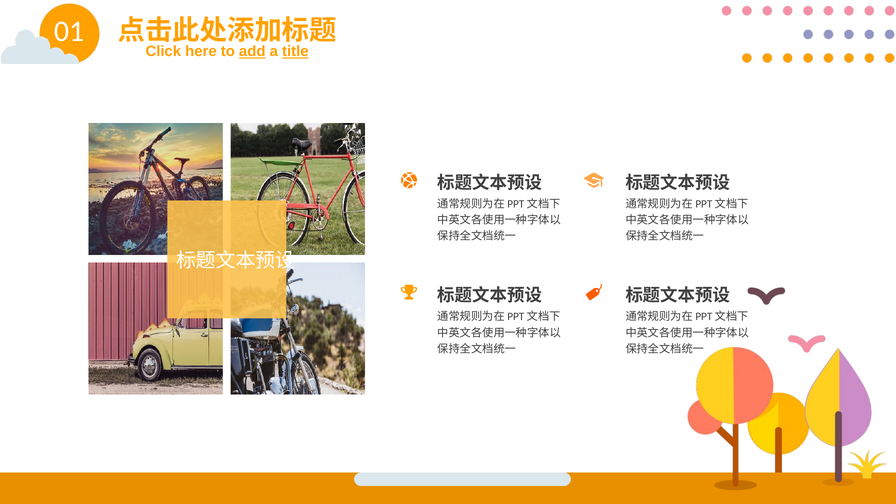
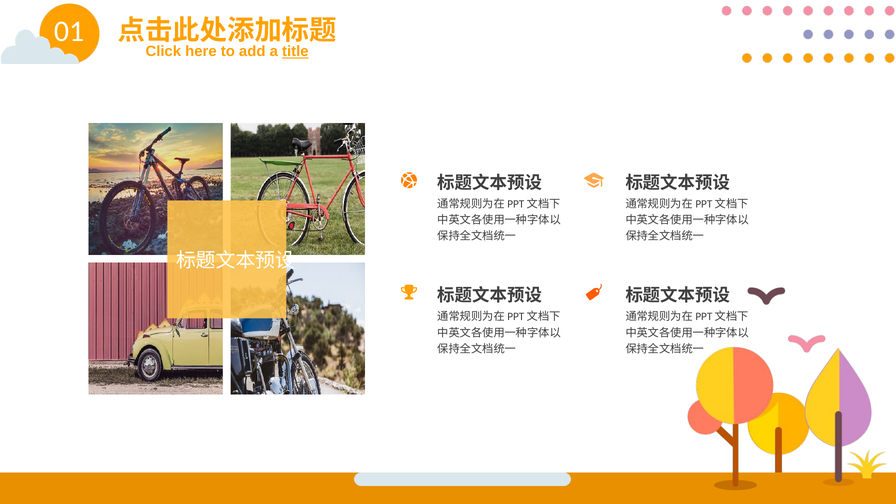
add underline: present -> none (252, 52)
